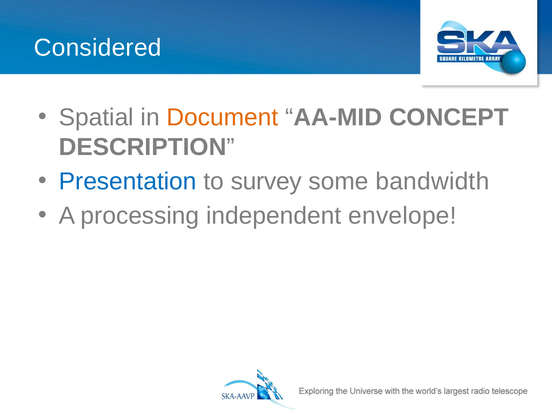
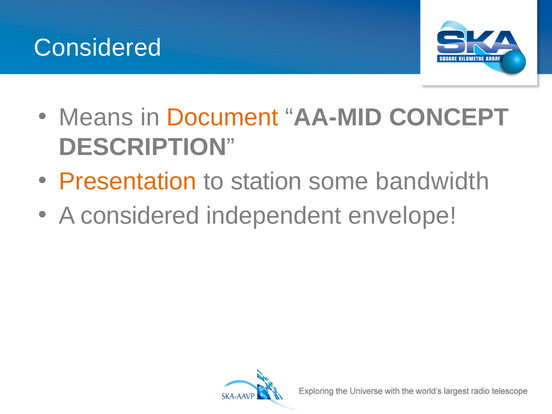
Spatial: Spatial -> Means (96, 118)
Presentation colour: blue -> orange (128, 181)
survey: survey -> station (266, 181)
A processing: processing -> considered (140, 216)
